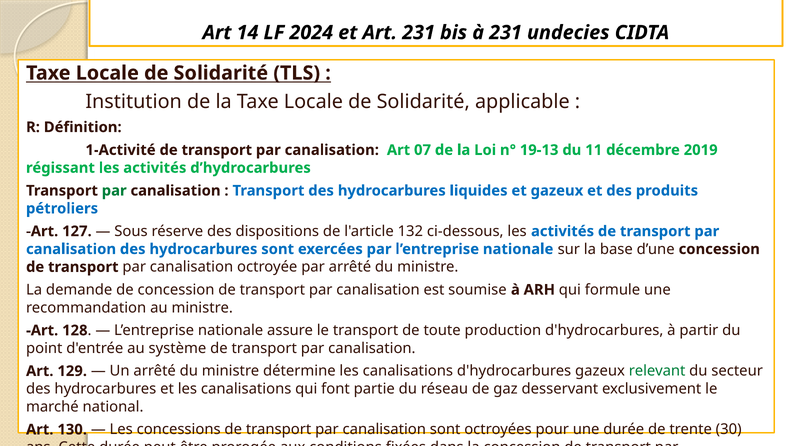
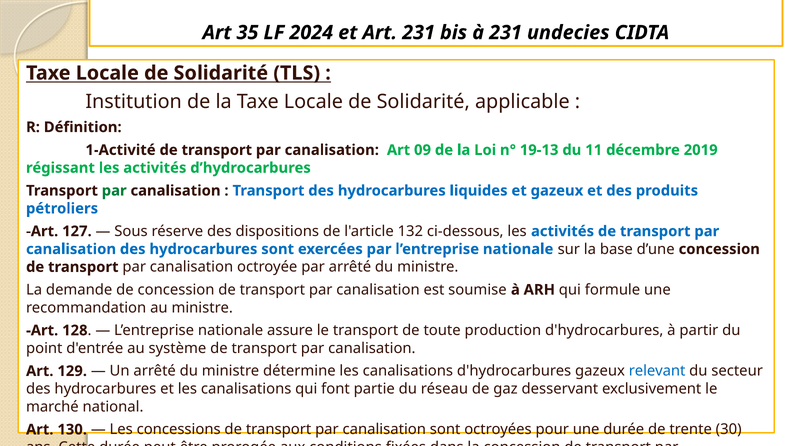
14: 14 -> 35 (248, 33)
07: 07 -> 09 (423, 150)
relevant colour: green -> blue (657, 371)
